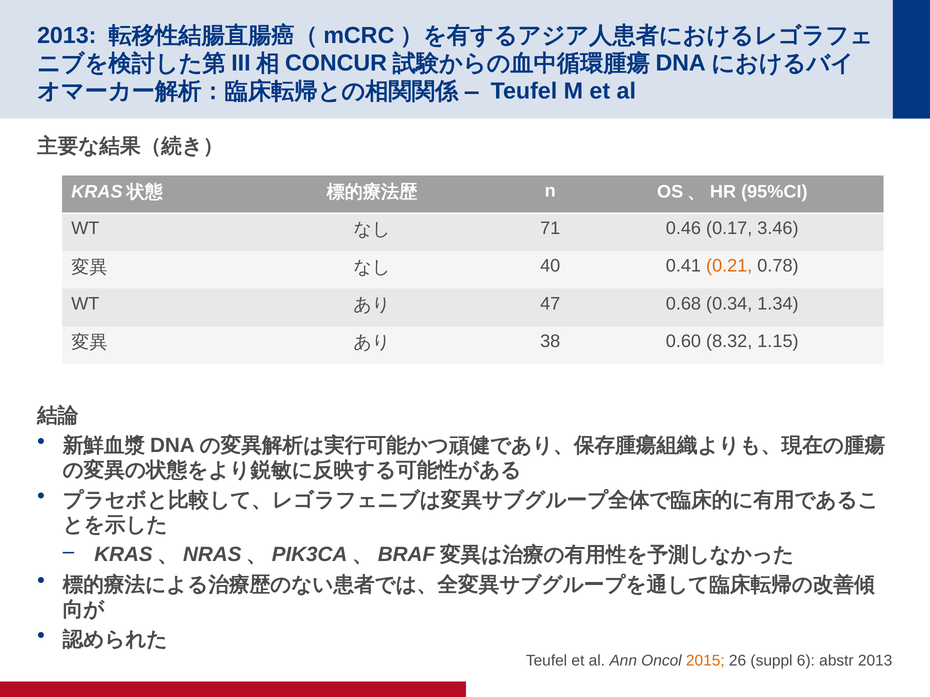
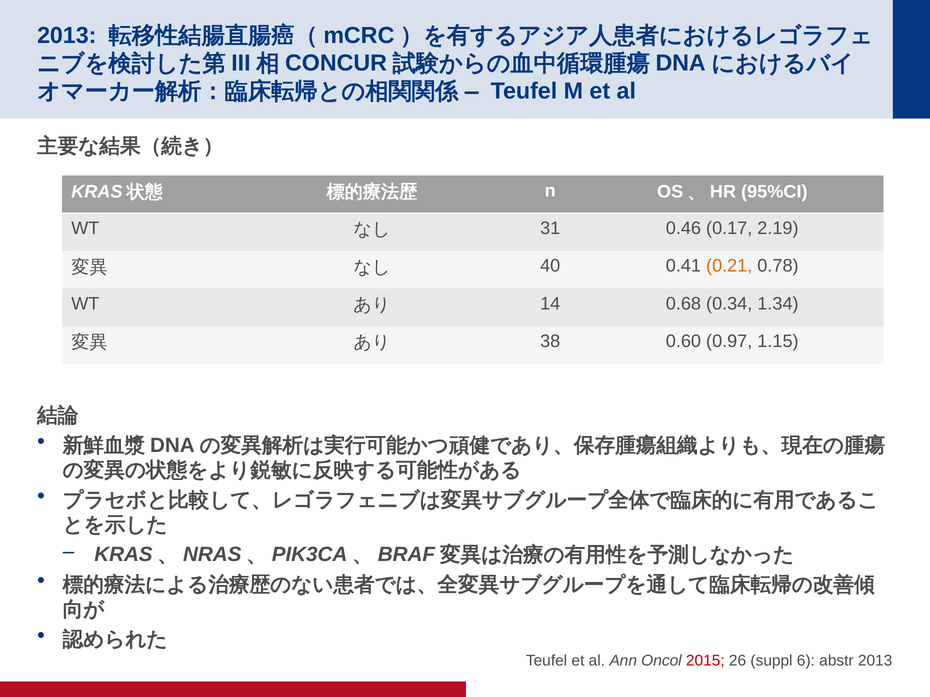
71: 71 -> 31 (550, 229)
3.46: 3.46 -> 2.19 (778, 229)
47: 47 -> 14 (550, 304)
8.32: 8.32 -> 0.97 (729, 342)
2015 colour: orange -> red (705, 661)
